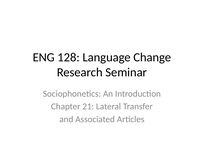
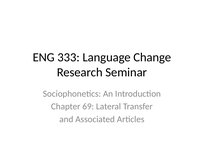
128: 128 -> 333 (69, 57)
21: 21 -> 69 (88, 106)
